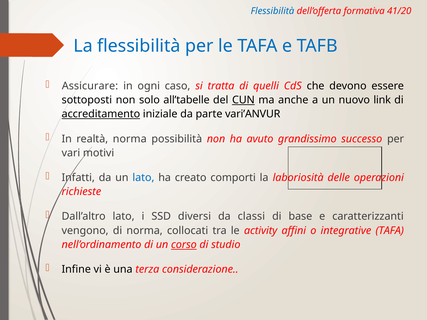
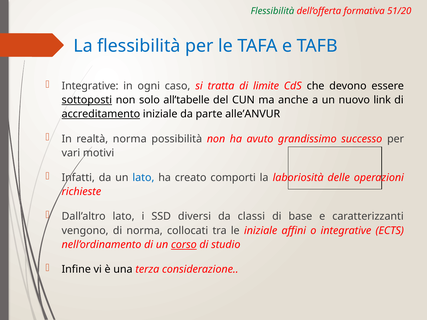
Flessibilità colour: blue -> green (273, 11)
41/20: 41/20 -> 51/20 (399, 11)
Assicurare: Assicurare -> Integrative (90, 86)
quelli: quelli -> limite (266, 86)
sottoposti underline: none -> present (87, 100)
CUN underline: present -> none (243, 100)
vari’ANVUR: vari’ANVUR -> alle’ANVUR (253, 114)
le activity: activity -> iniziale (261, 231)
integrative TAFA: TAFA -> ECTS (390, 231)
